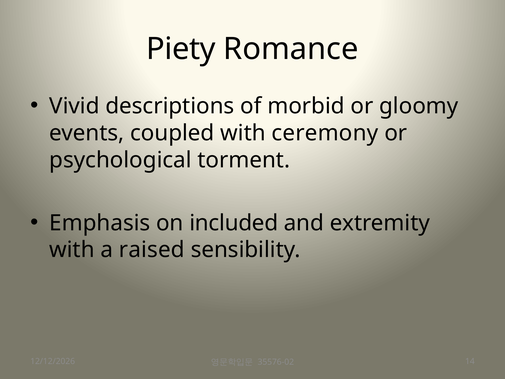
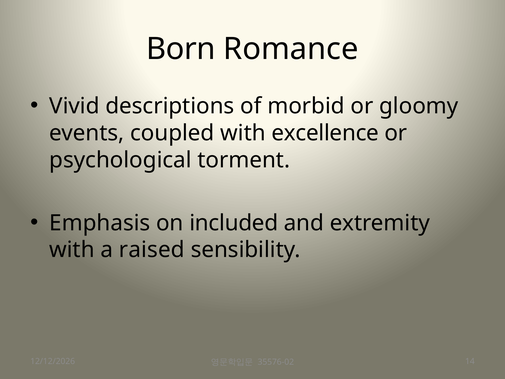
Piety: Piety -> Born (181, 49)
ceremony: ceremony -> excellence (325, 133)
